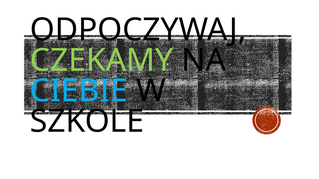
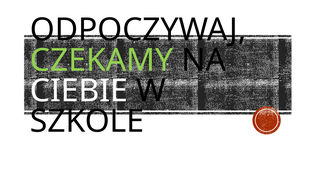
CIEBIE colour: light blue -> white (79, 91)
